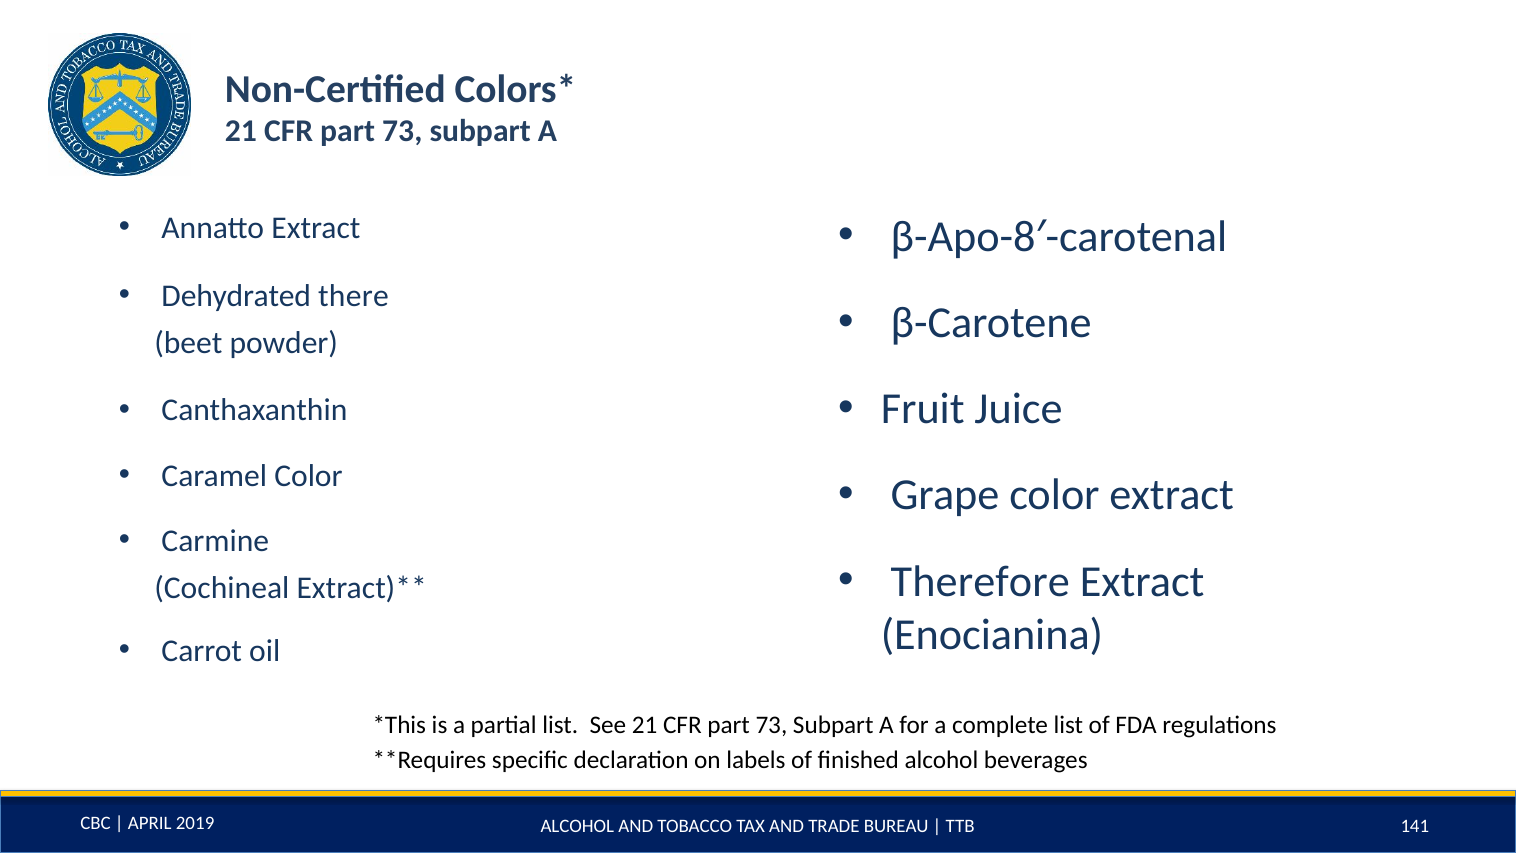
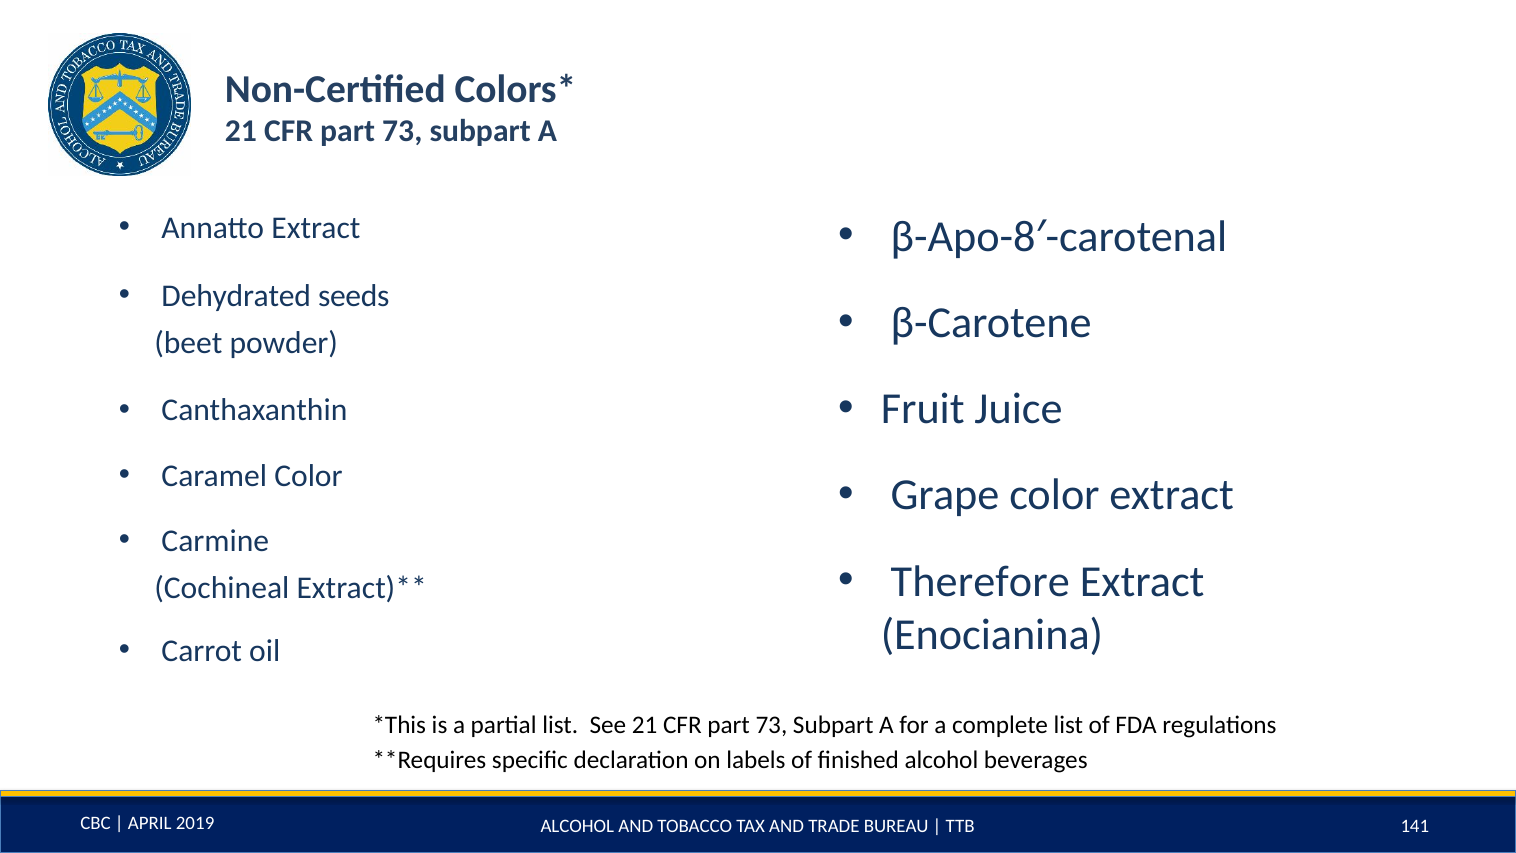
there: there -> seeds (354, 296)
